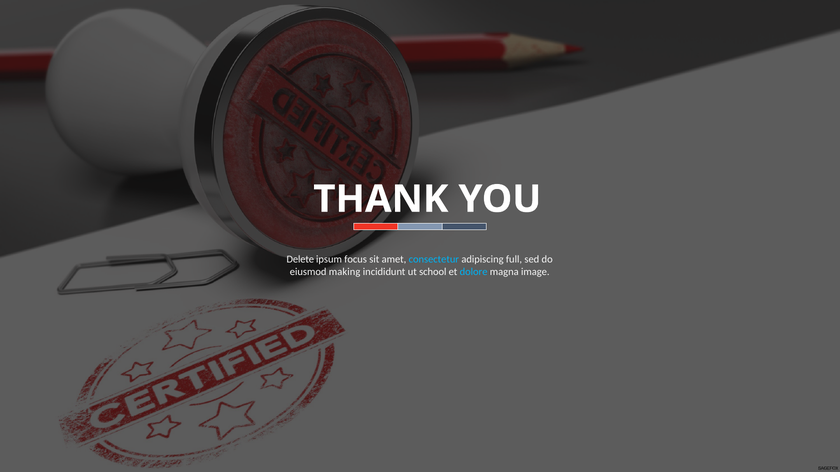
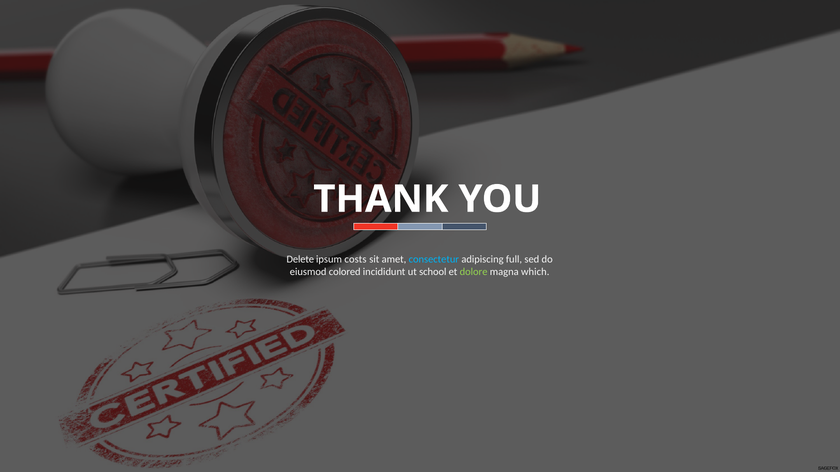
focus: focus -> costs (356, 259)
making: making -> colored (345, 272)
dolore colour: light blue -> light green (474, 272)
image: image -> which (535, 272)
